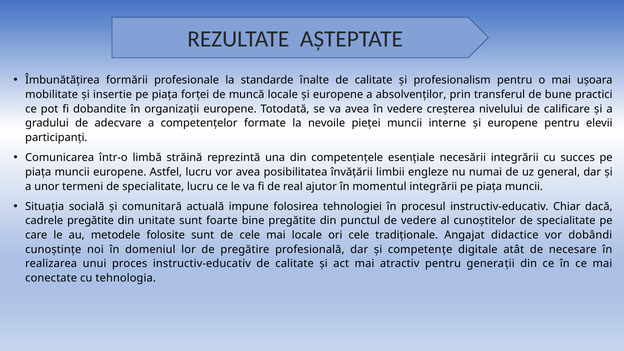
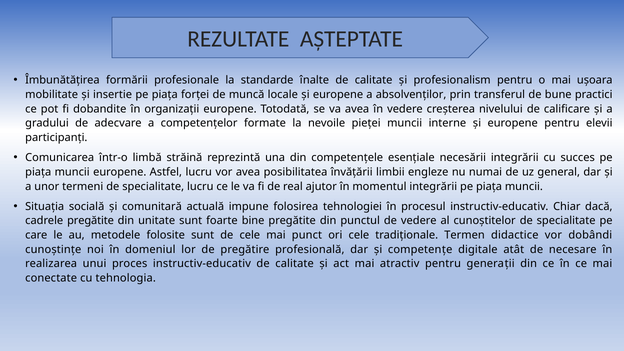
mai locale: locale -> punct (307, 235)
Angajat: Angajat -> Termen (465, 235)
